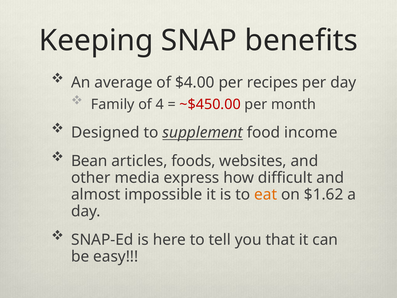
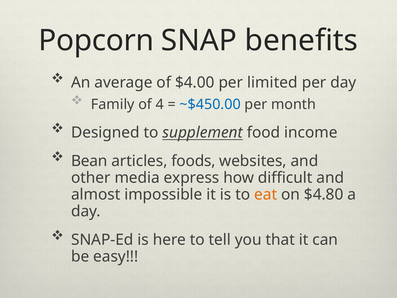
Keeping: Keeping -> Popcorn (96, 41)
recipes: recipes -> limited (272, 82)
~$450.00 colour: red -> blue (210, 104)
$1.62: $1.62 -> $4.80 (324, 194)
